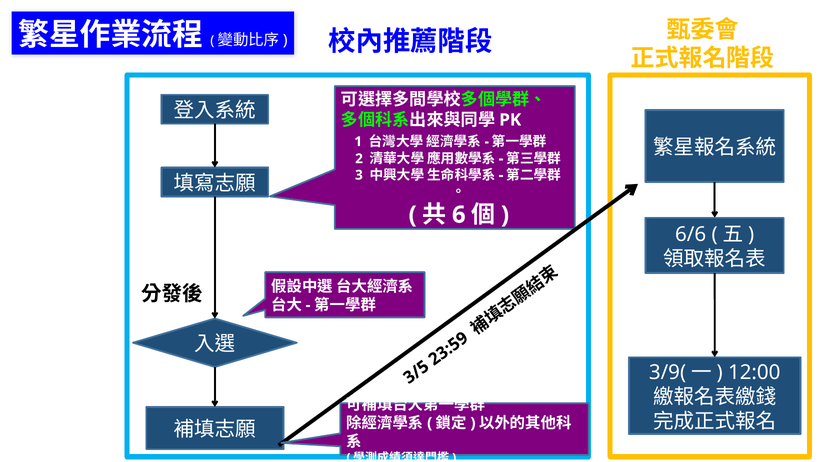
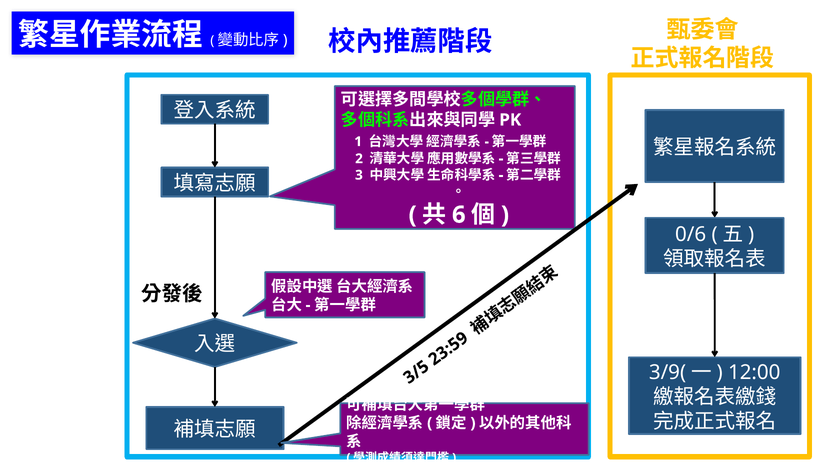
6/6: 6/6 -> 0/6 (691, 234)
